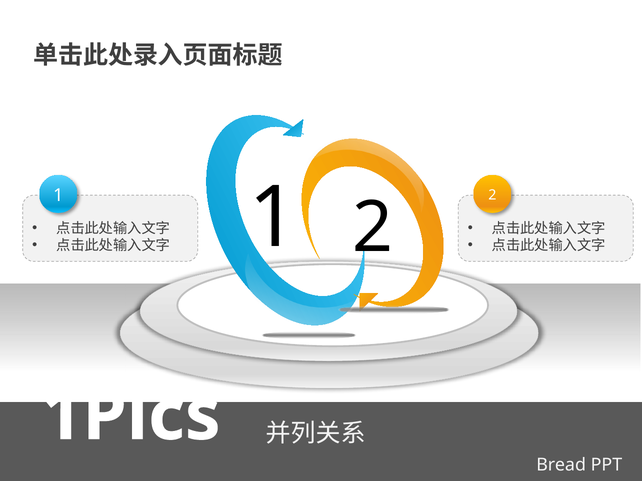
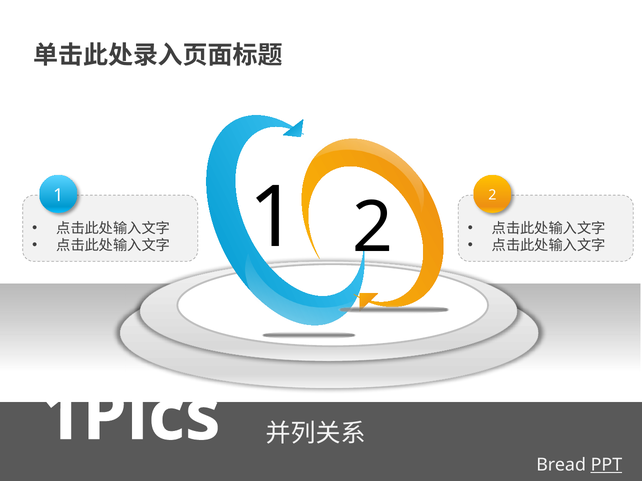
PPT underline: none -> present (606, 465)
